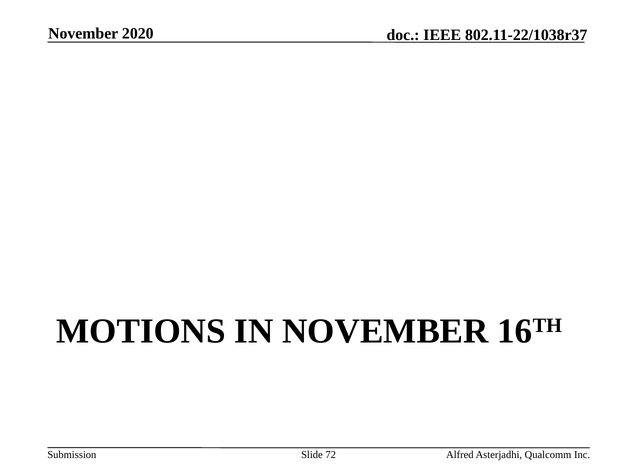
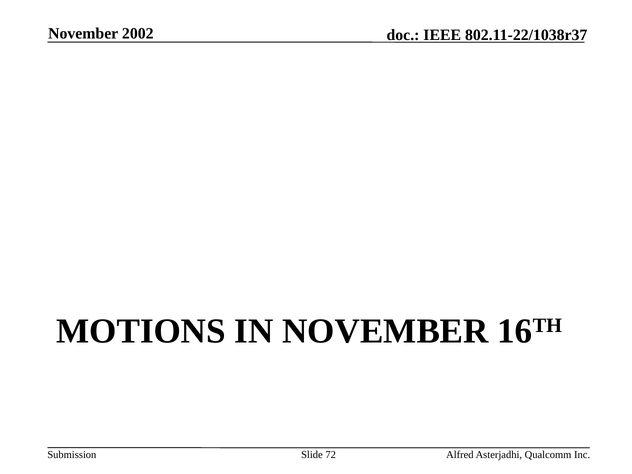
2020: 2020 -> 2002 (138, 34)
